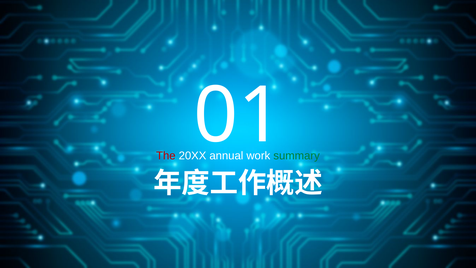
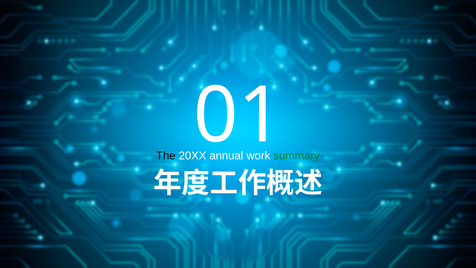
The colour: red -> black (166, 156)
